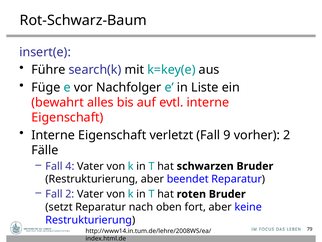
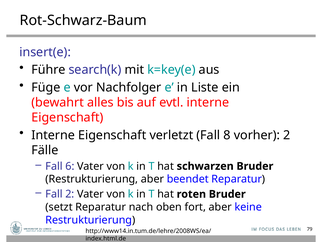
9: 9 -> 8 (227, 135)
4: 4 -> 6 (70, 166)
